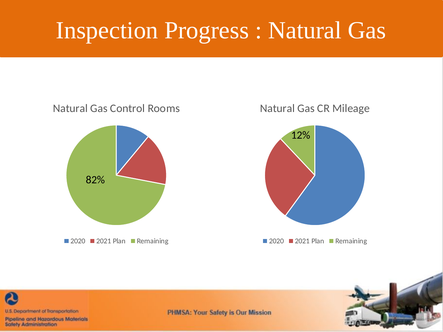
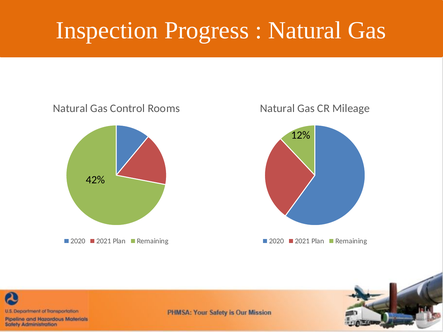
82%: 82% -> 42% (95, 180)
